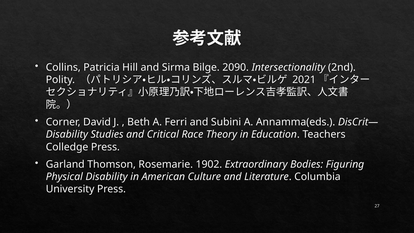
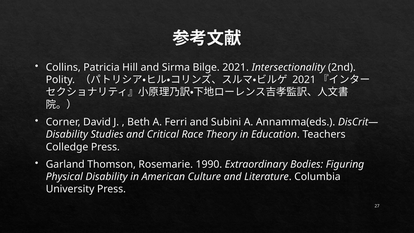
Bilge 2090: 2090 -> 2021 (236, 67)
1902: 1902 -> 1990 (209, 164)
